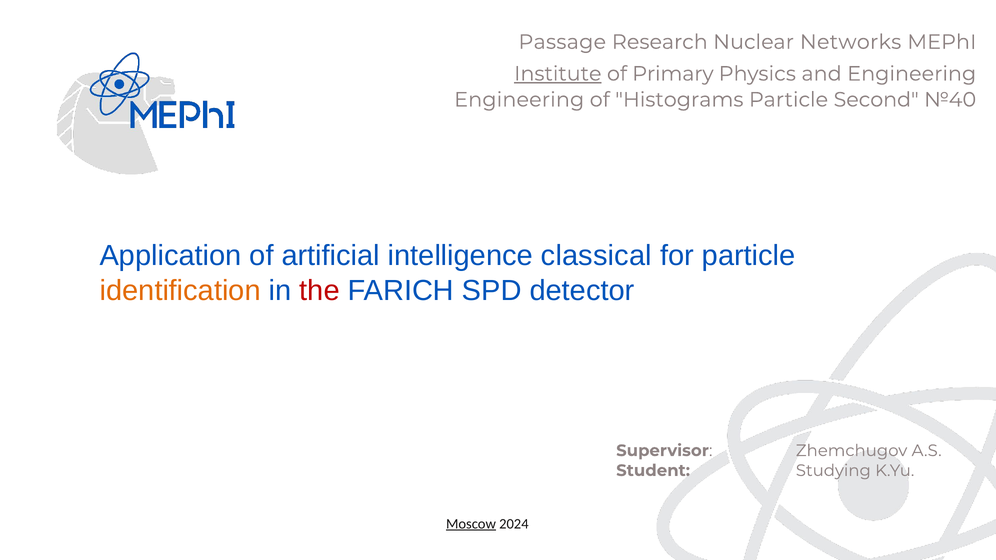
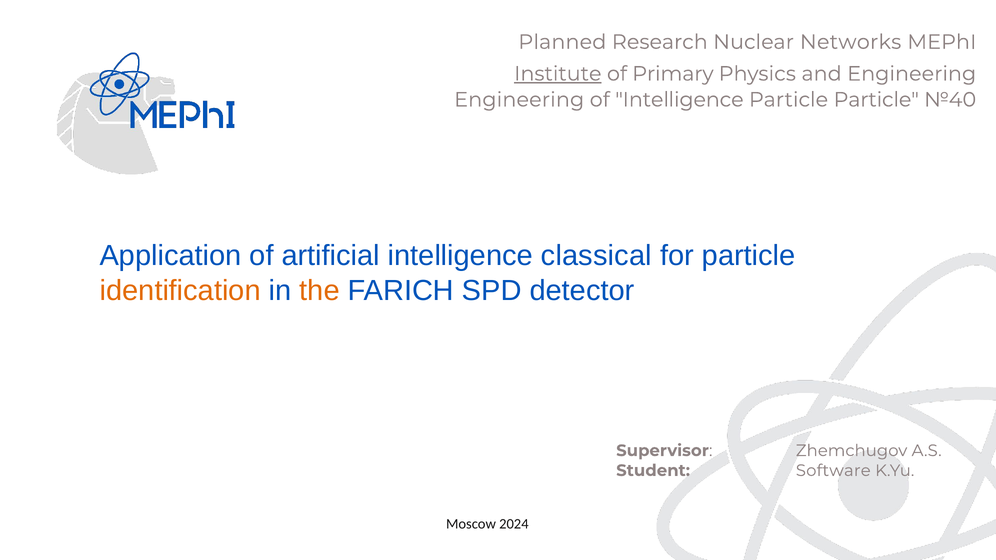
Passage: Passage -> Planned (562, 42)
of Histograms: Histograms -> Intelligence (679, 100)
Particle Second: Second -> Particle (876, 100)
the colour: red -> orange (320, 291)
Studying: Studying -> Software (833, 471)
Moscow underline: present -> none (471, 524)
